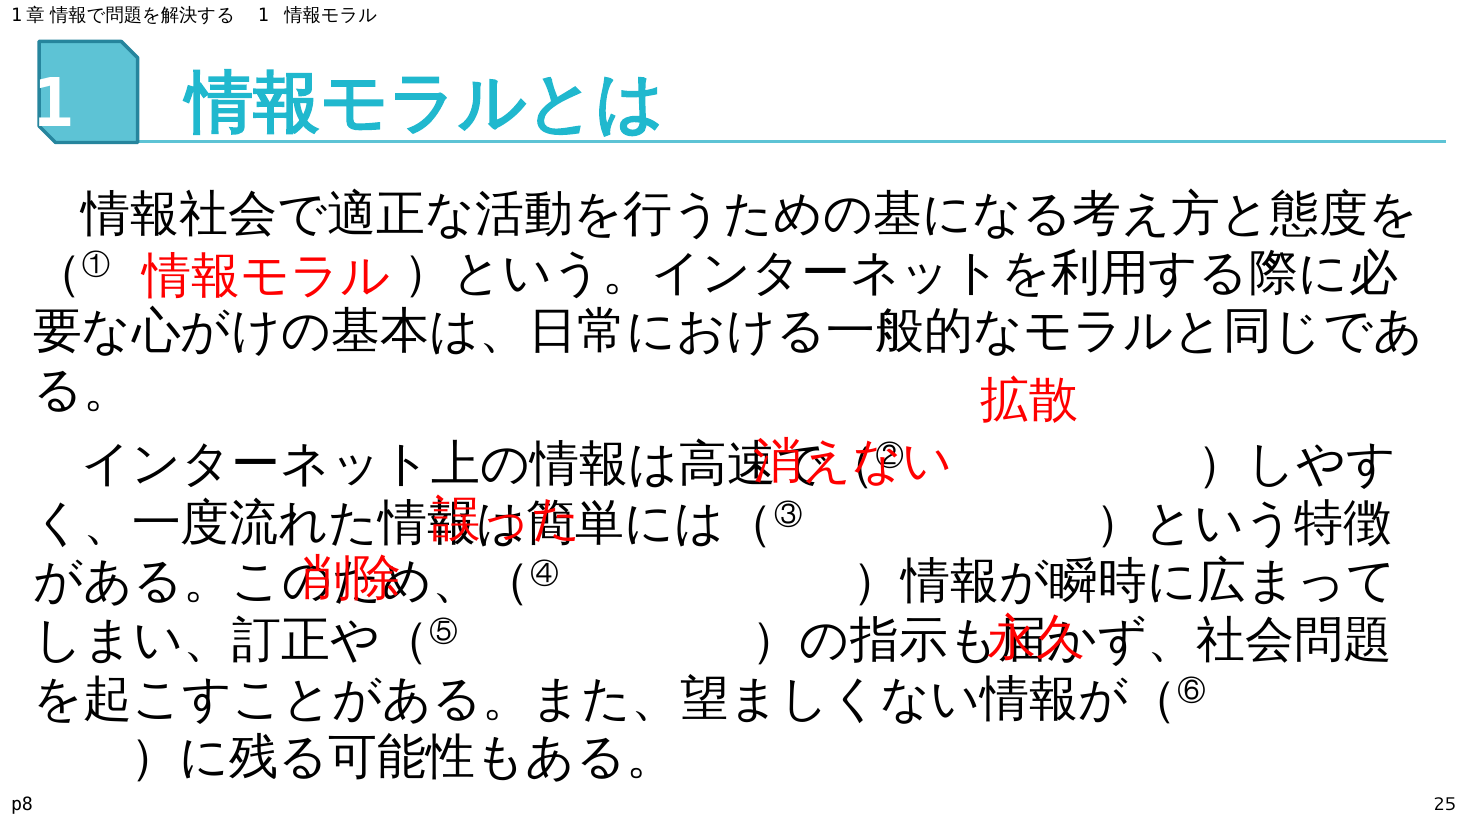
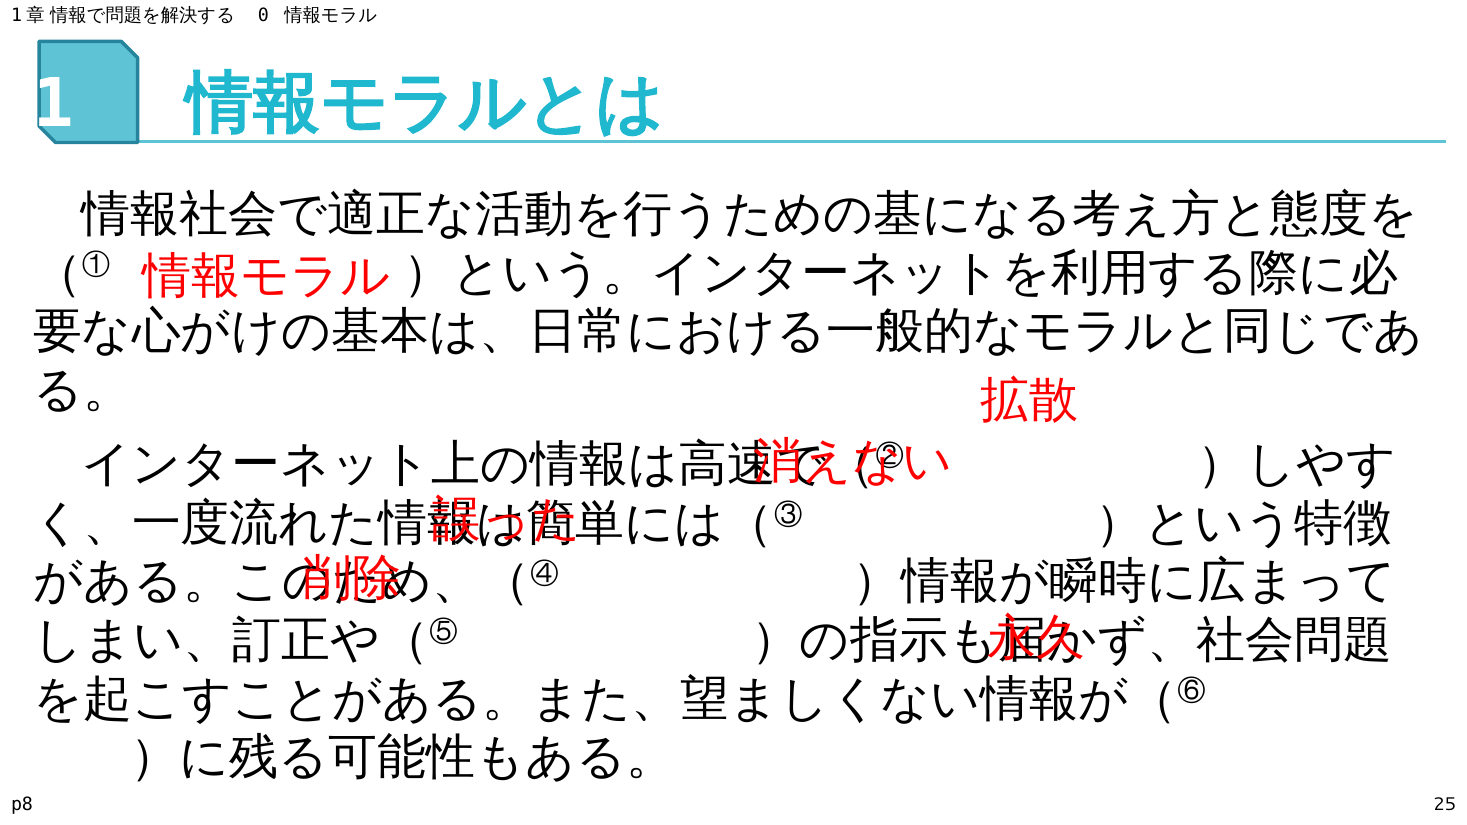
1: 1 -> 0 (263, 15)
